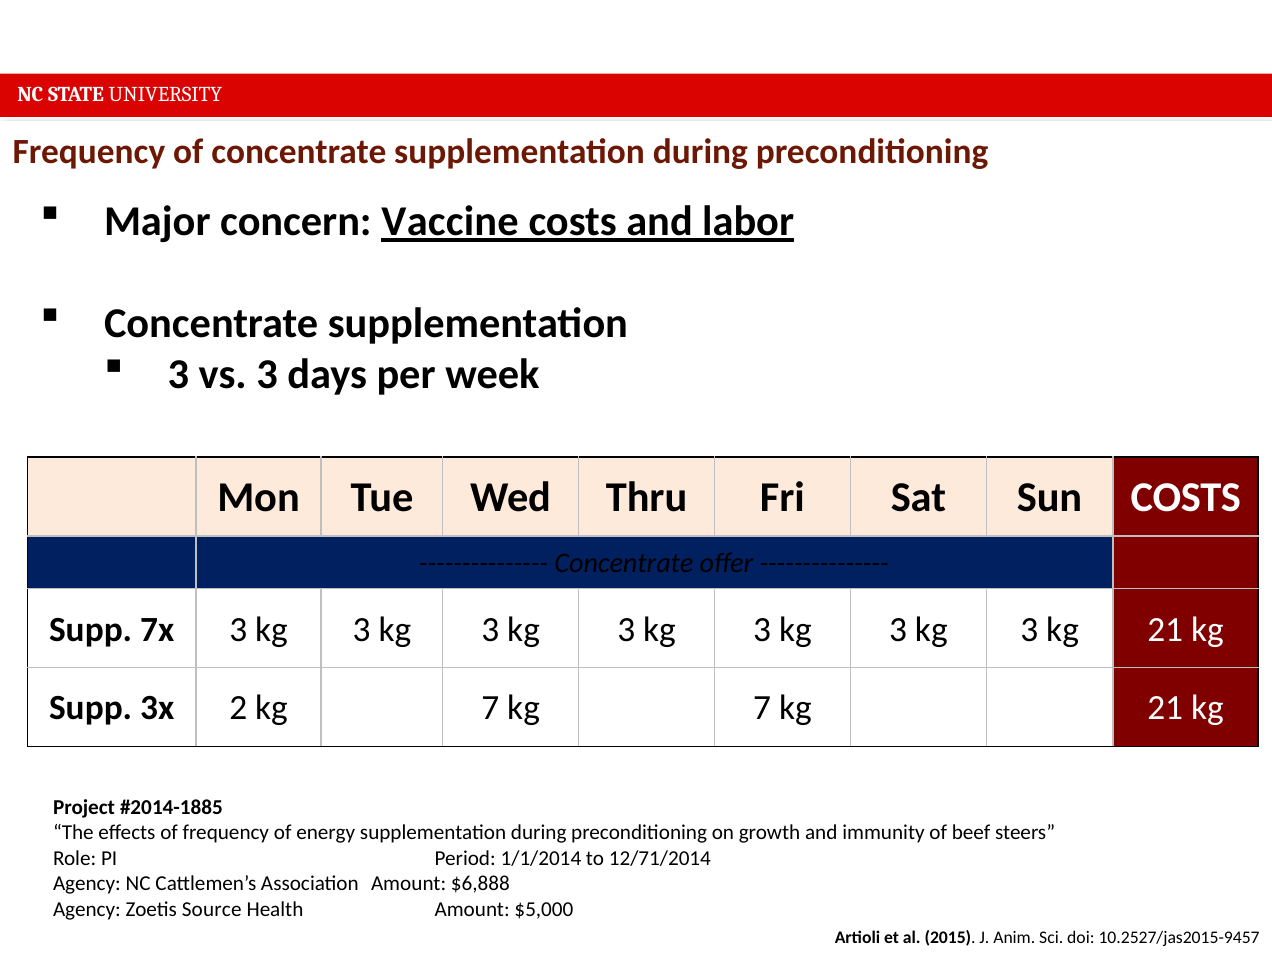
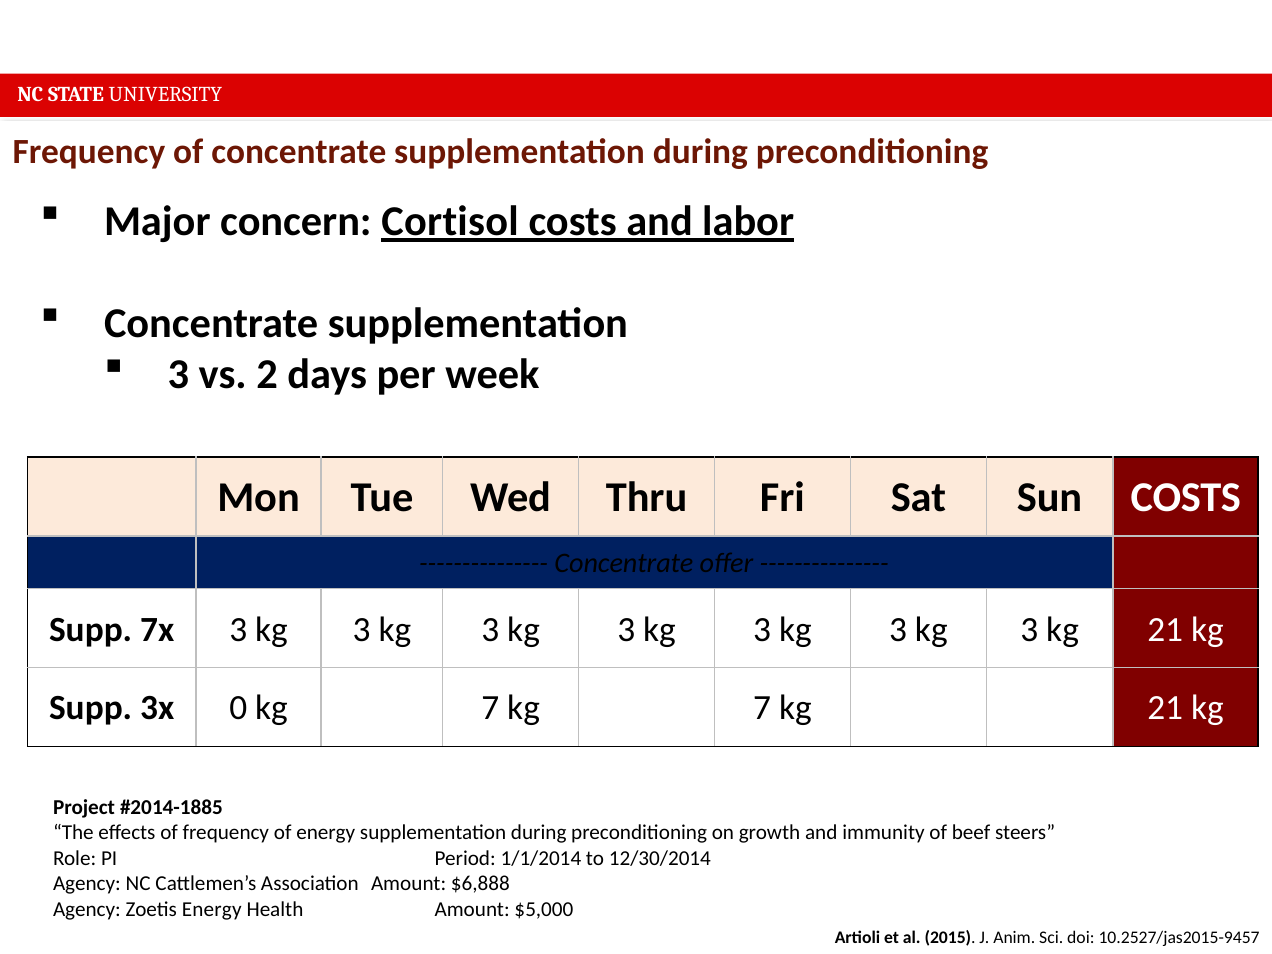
Vaccine: Vaccine -> Cortisol (450, 221)
vs 3: 3 -> 2 (267, 374)
2: 2 -> 0 (238, 708)
12/71/2014: 12/71/2014 -> 12/30/2014 (660, 858)
Zoetis Source: Source -> Energy (212, 909)
